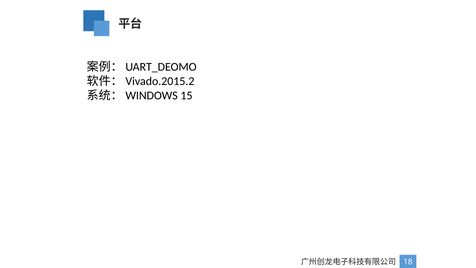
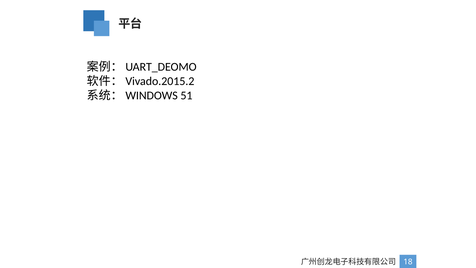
15: 15 -> 51 (186, 95)
